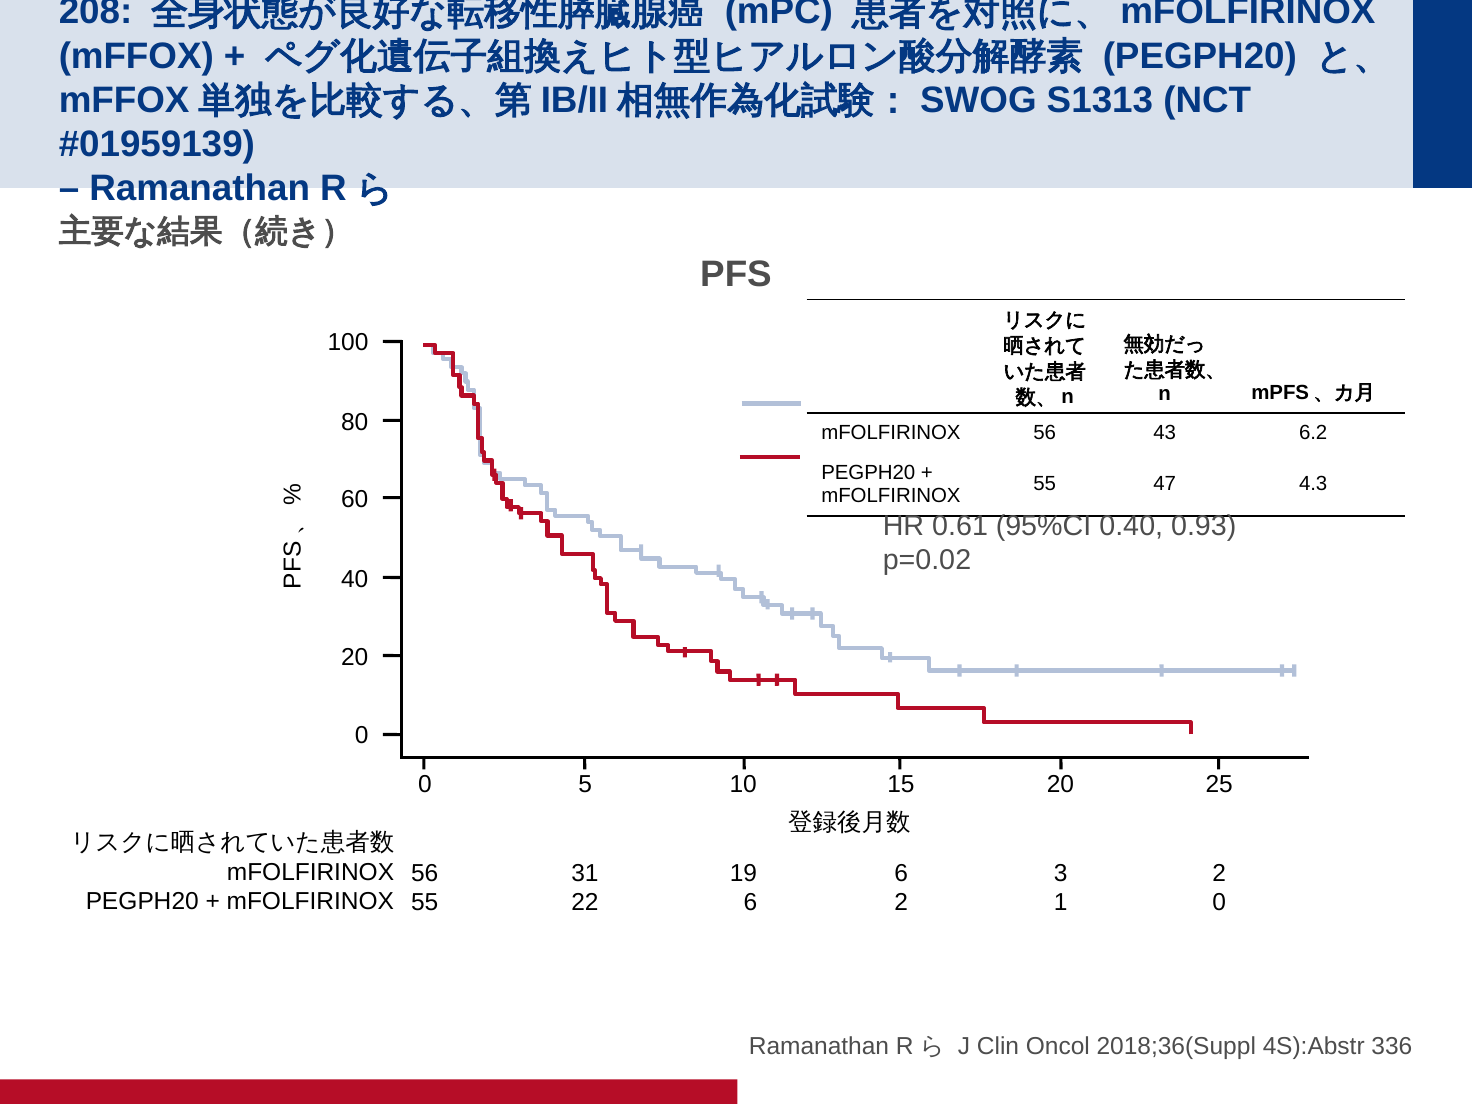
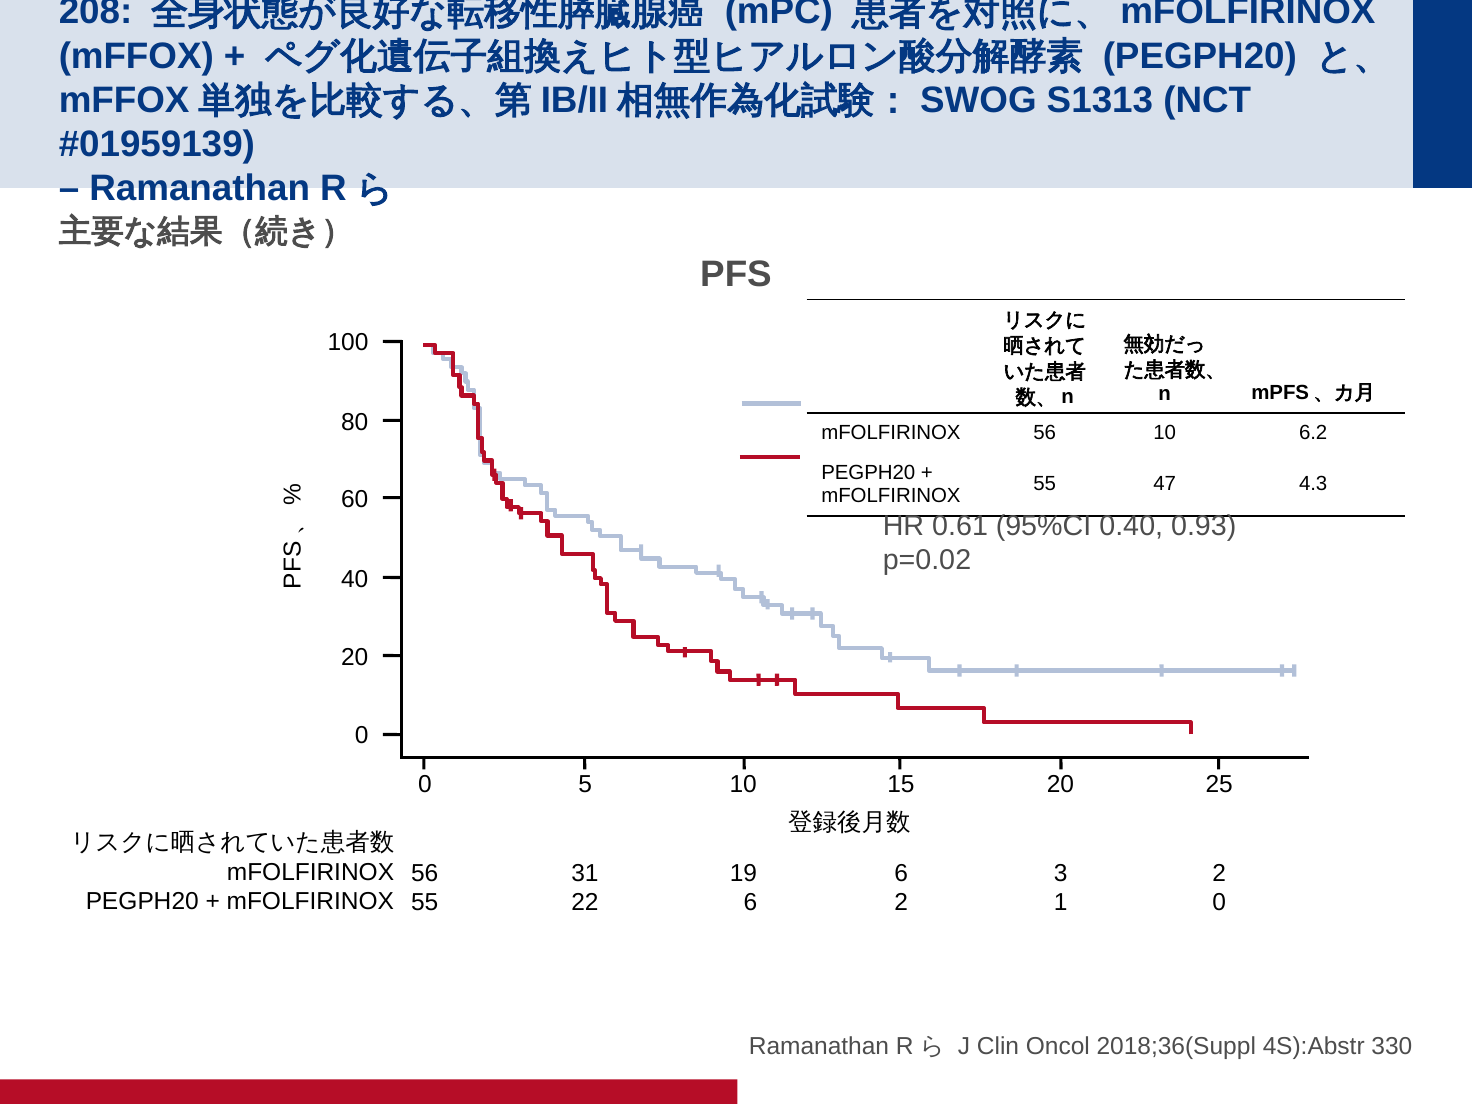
56 43: 43 -> 10 (1165, 433)
336: 336 -> 330 (1392, 1047)
